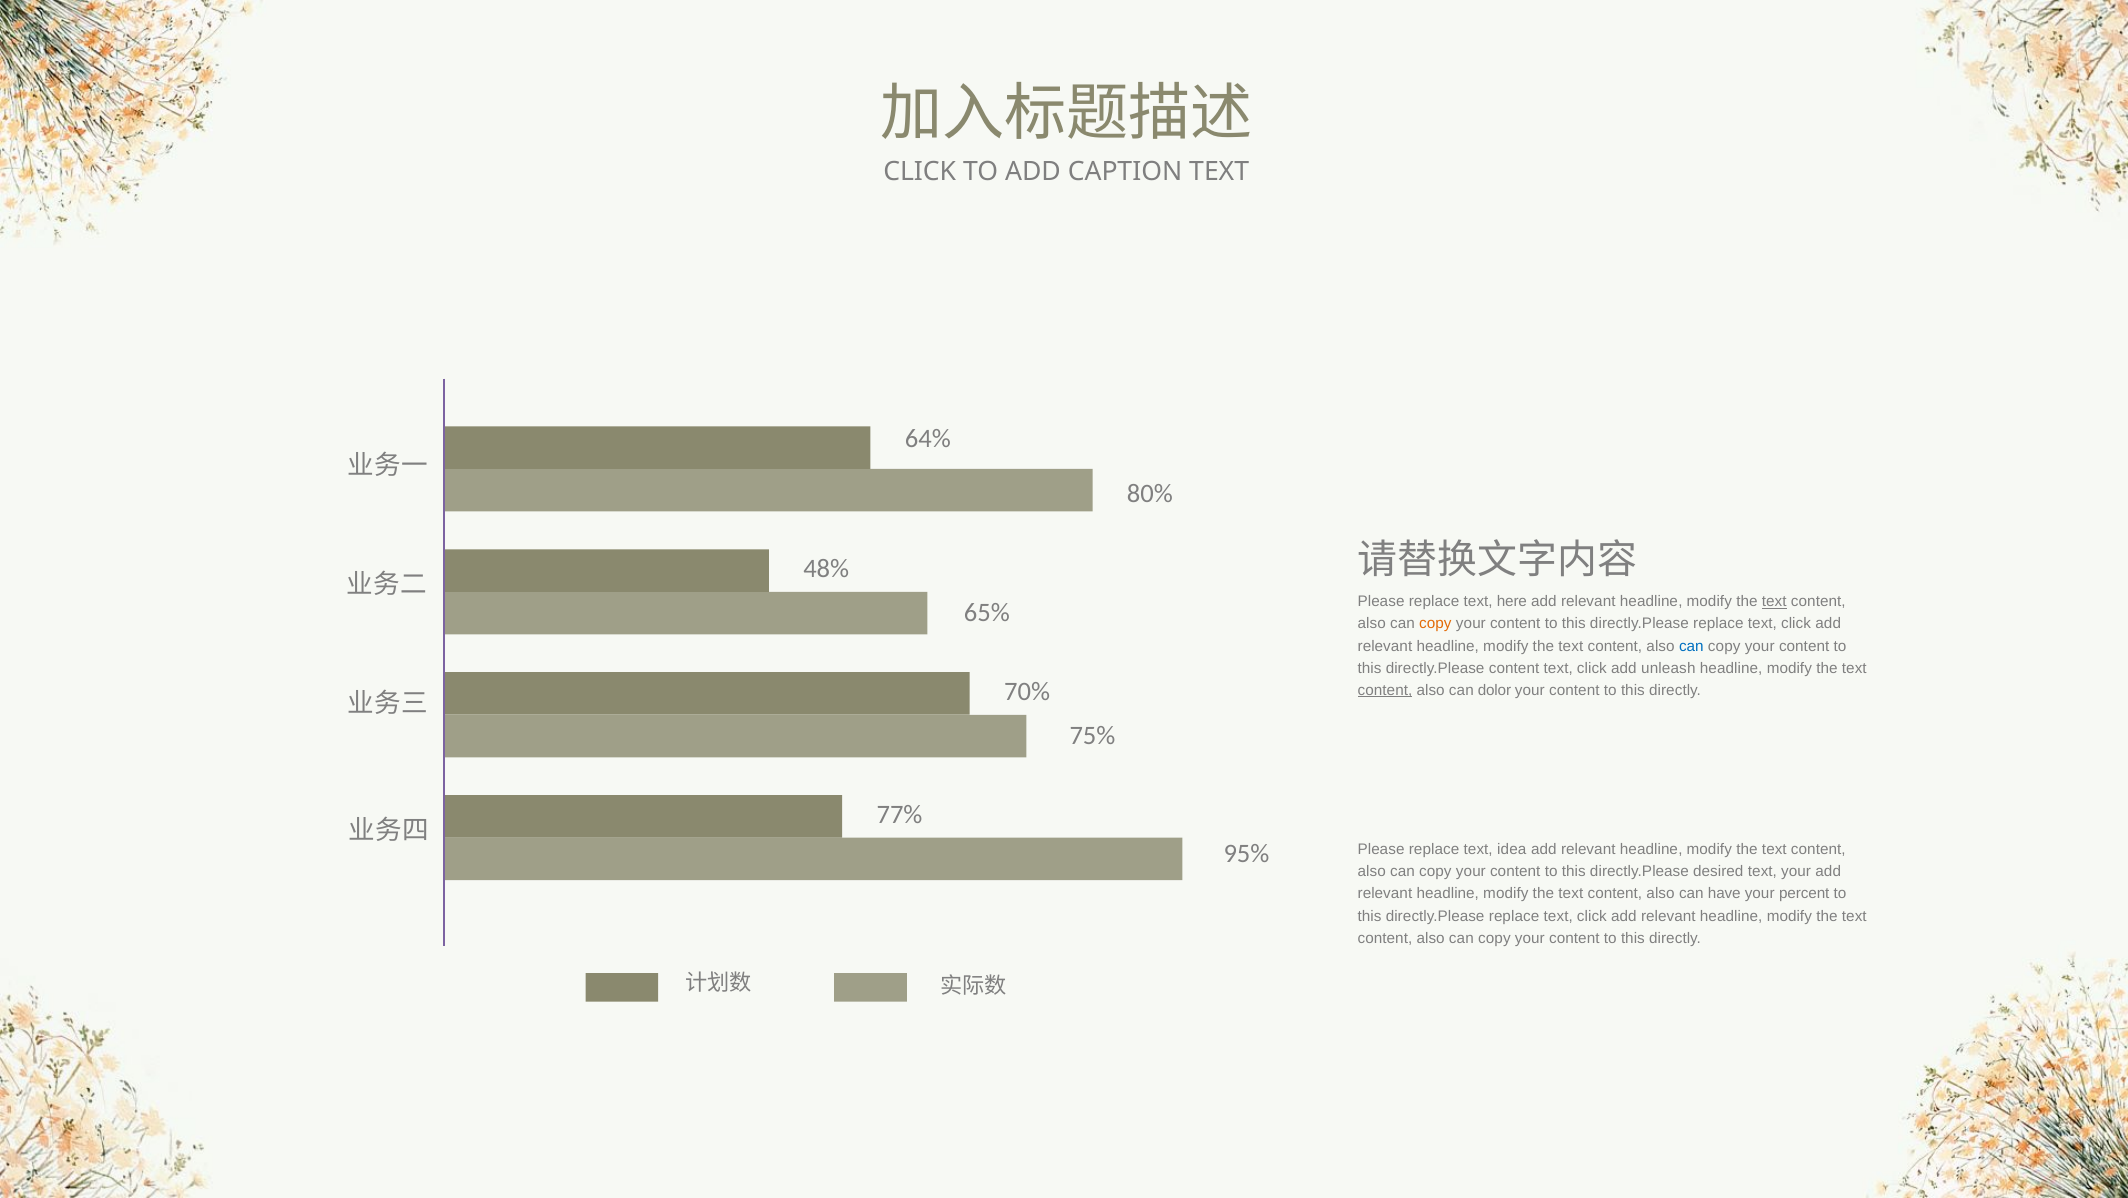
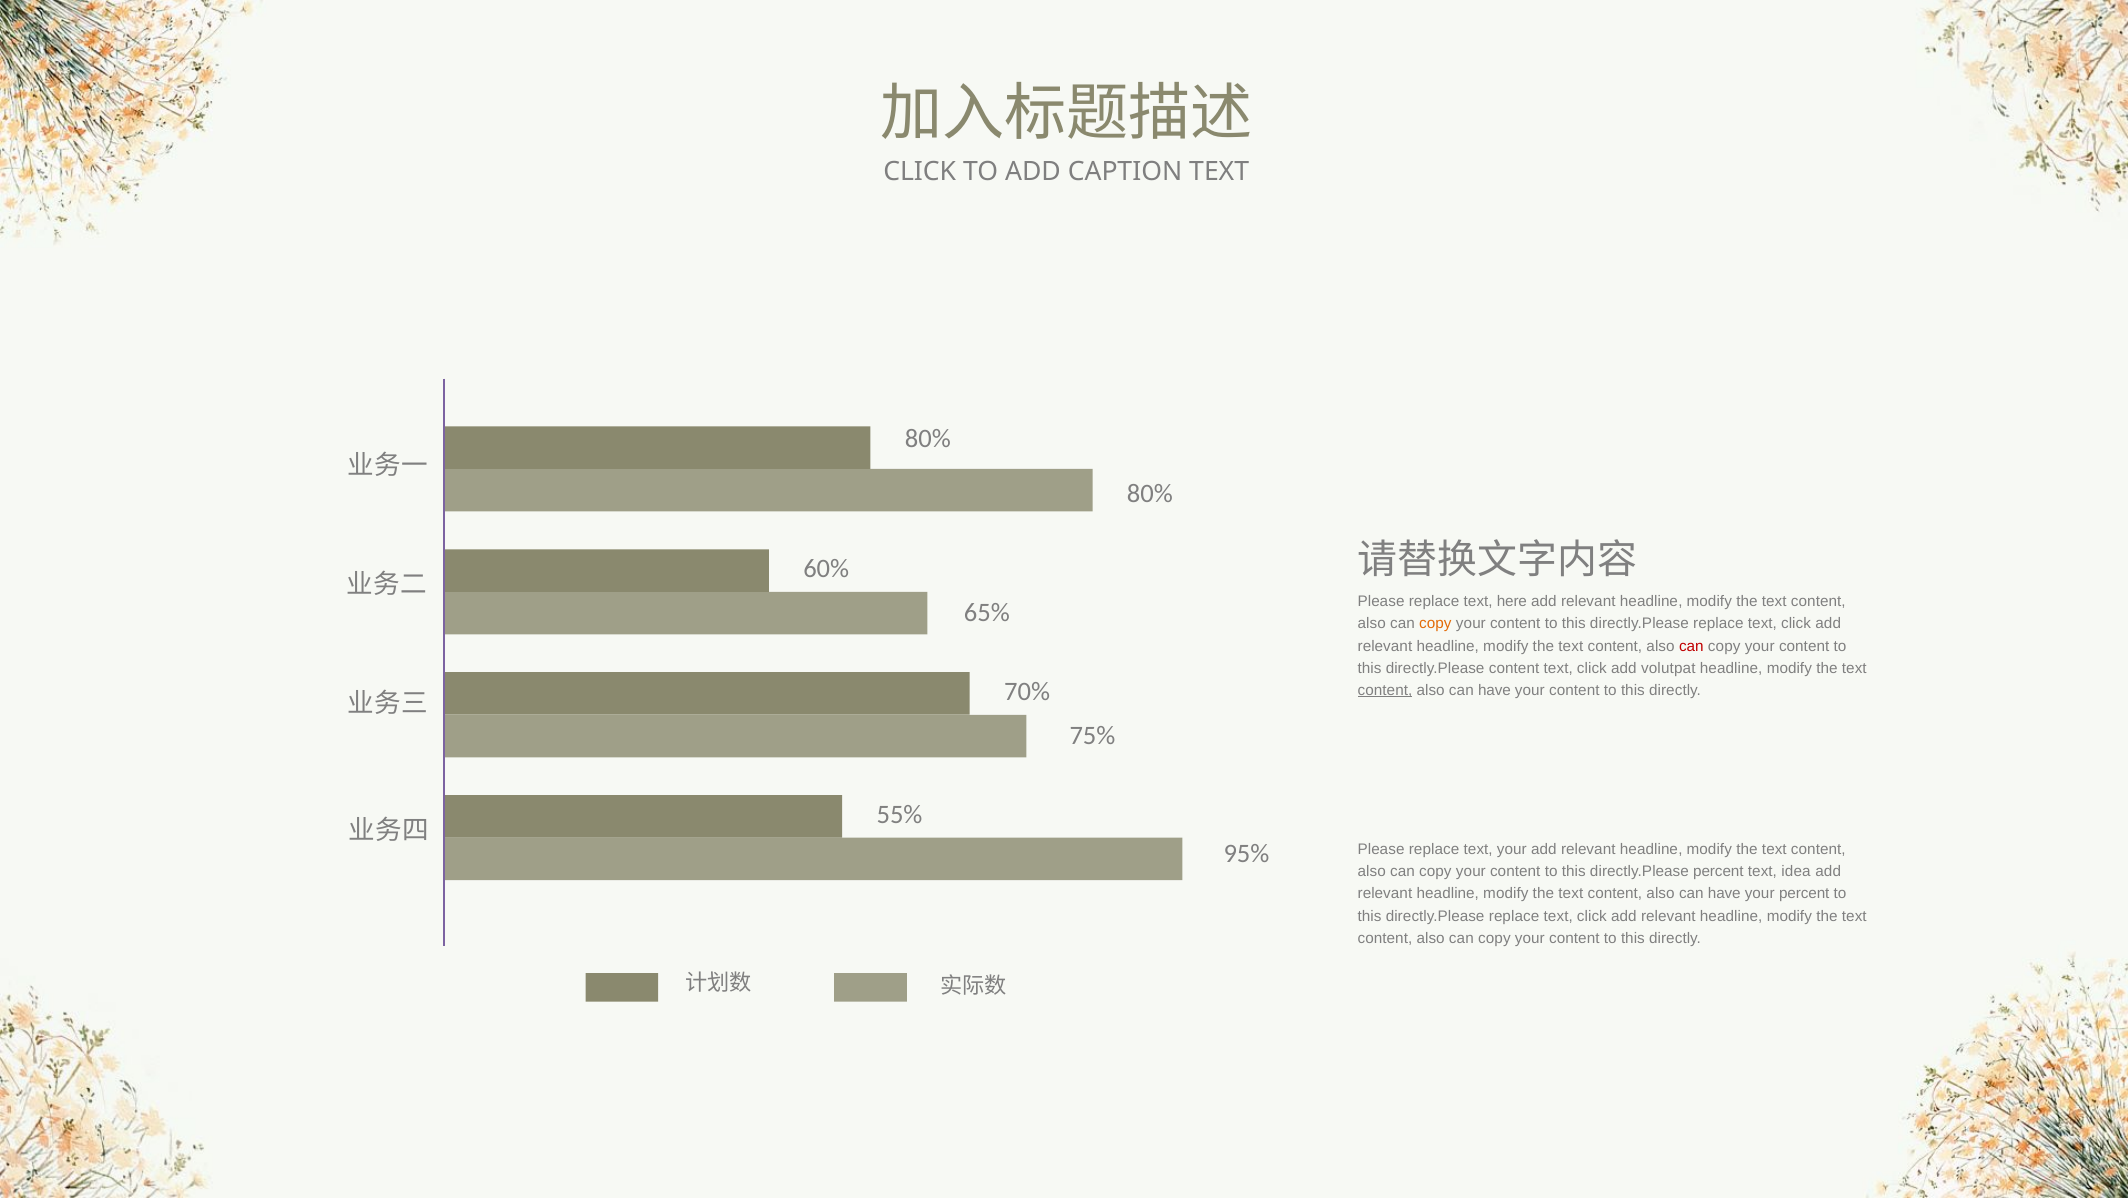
64%: 64% -> 80% (928, 439)
48%: 48% -> 60% (826, 569)
text underline: present -> none (1774, 601)
can colour: blue -> red (1691, 646)
unleash: unleash -> volutpat (1668, 668)
dolor: dolor -> have (1494, 690)
77%: 77% -> 55% (900, 814)
text idea: idea -> your (1512, 849)
directly.Please desired: desired -> percent (1718, 871)
text your: your -> idea (1796, 871)
